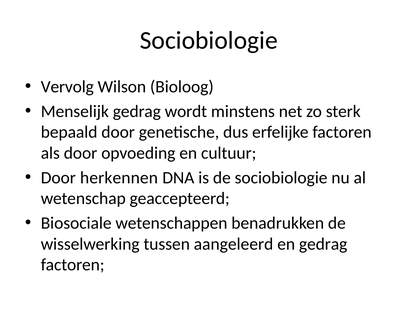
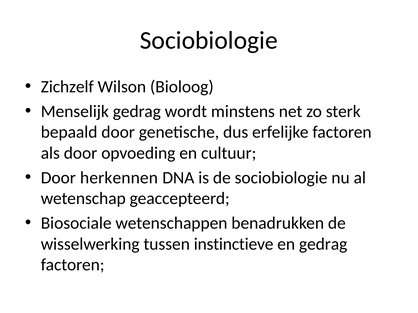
Vervolg: Vervolg -> Zichzelf (67, 87)
aangeleerd: aangeleerd -> instinctieve (234, 244)
